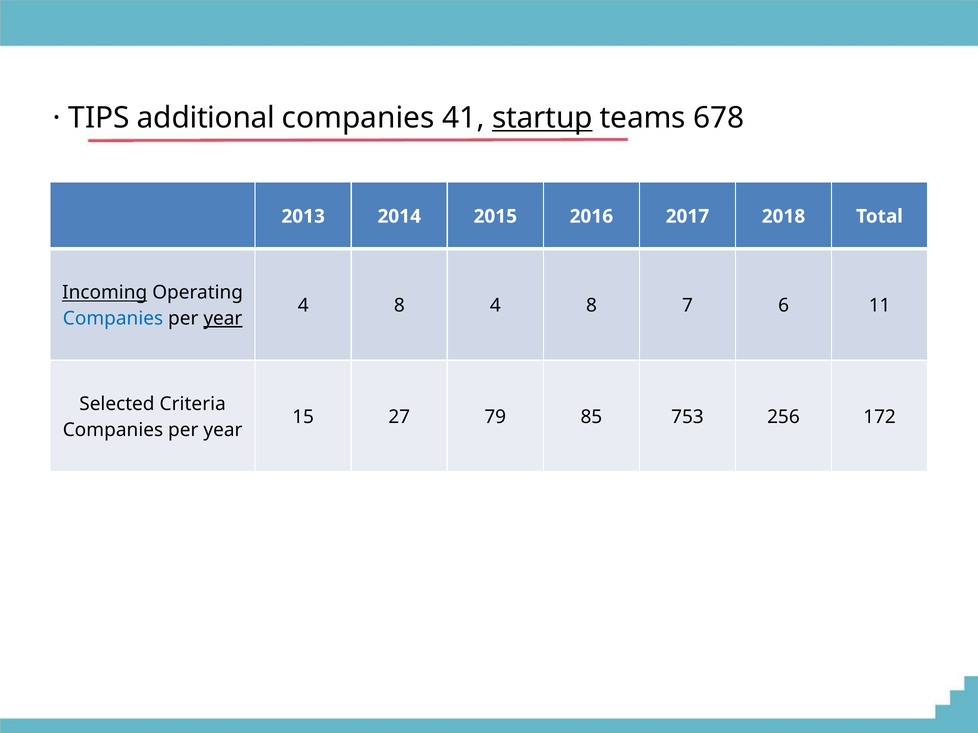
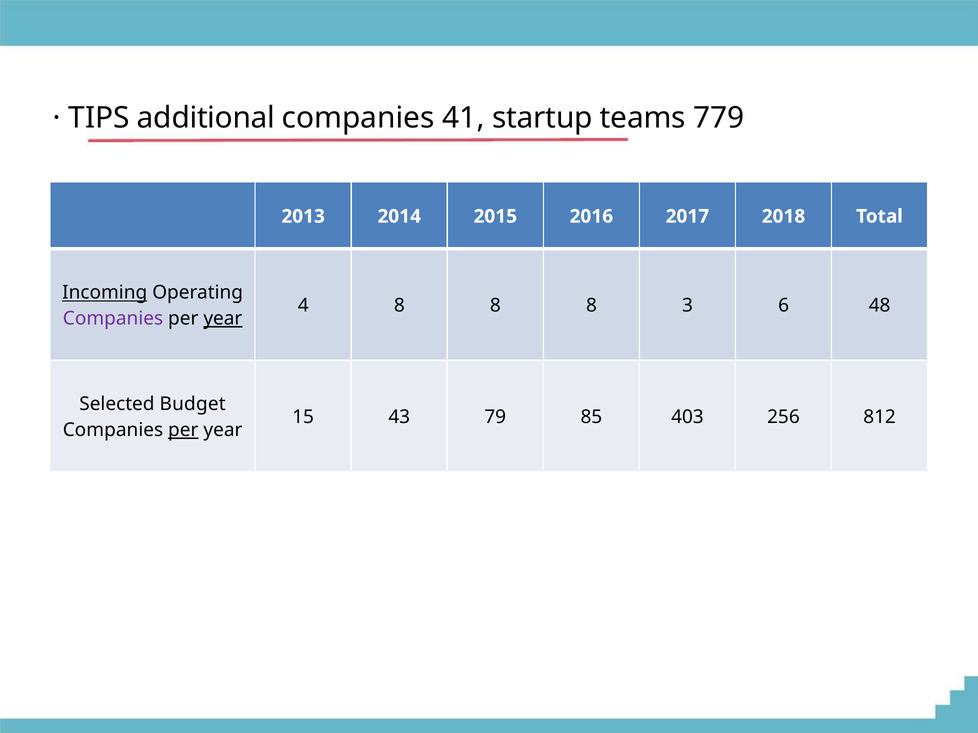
startup underline: present -> none (542, 118)
678: 678 -> 779 (719, 118)
4 8 4: 4 -> 8 (495, 306)
7: 7 -> 3 (688, 306)
11: 11 -> 48 (880, 306)
Companies colour: blue -> purple (113, 319)
Criteria: Criteria -> Budget (193, 404)
27: 27 -> 43 (399, 417)
753: 753 -> 403 (687, 417)
172: 172 -> 812 (880, 417)
per underline: none -> present (183, 430)
